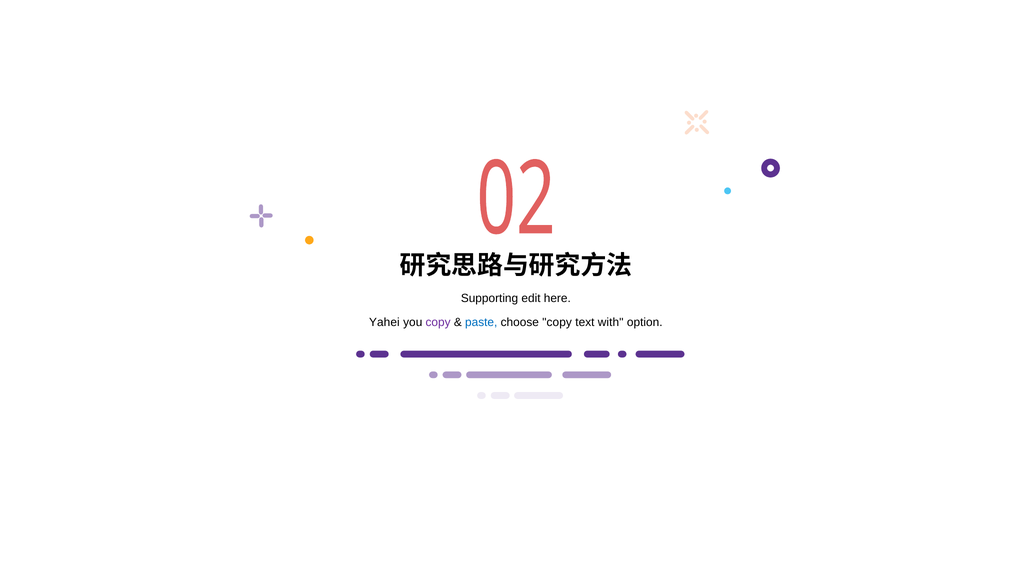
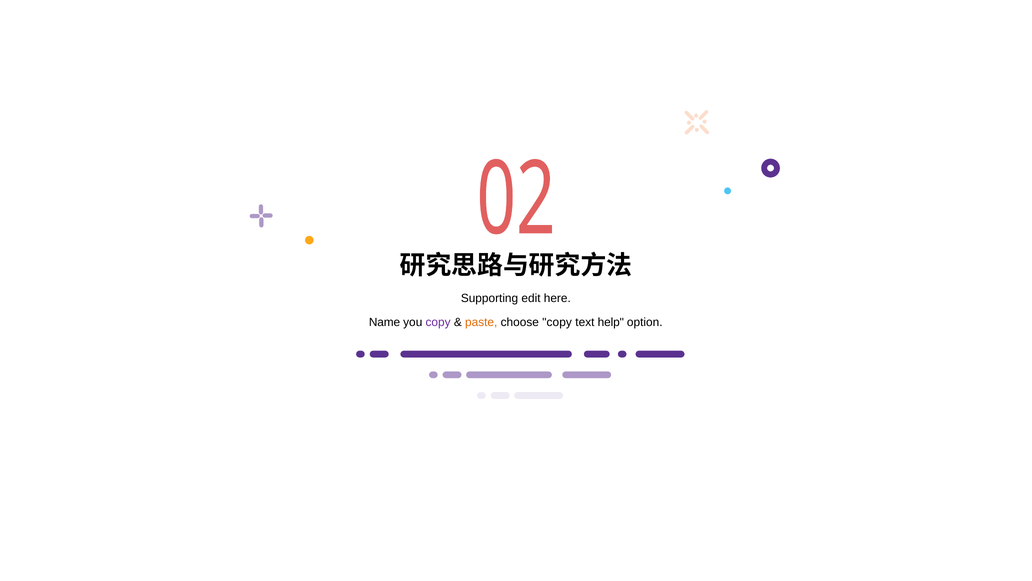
Yahei: Yahei -> Name (385, 322)
paste colour: blue -> orange (481, 322)
with: with -> help (611, 322)
